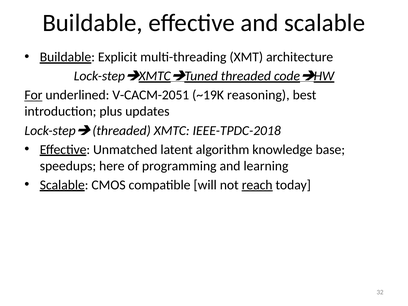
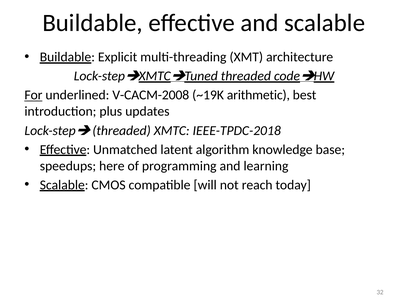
V-CACM-2051: V-CACM-2051 -> V-CACM-2008 (151, 95)
reasoning: reasoning -> arithmetic (258, 95)
reach underline: present -> none (257, 185)
